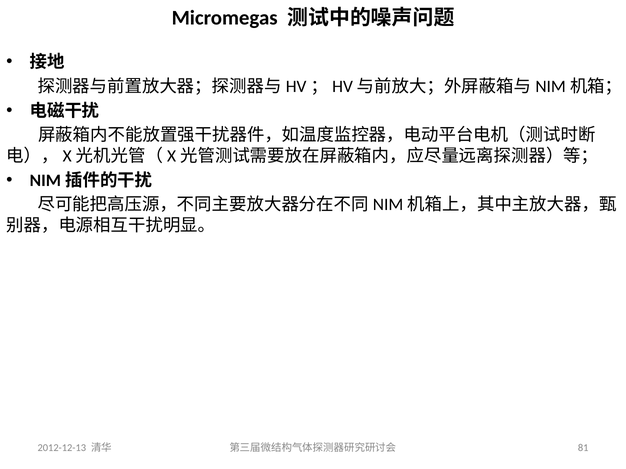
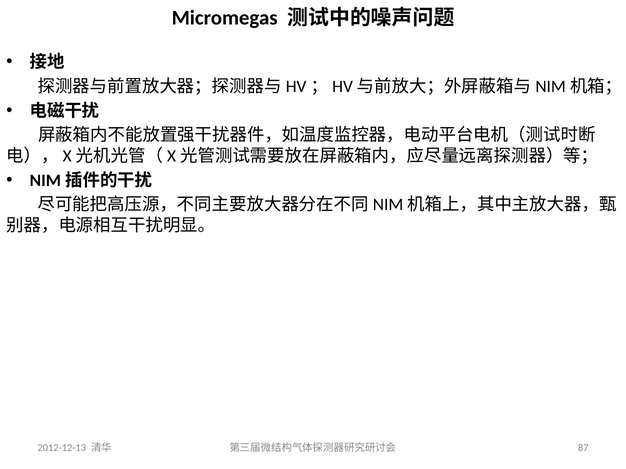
81: 81 -> 87 (583, 448)
